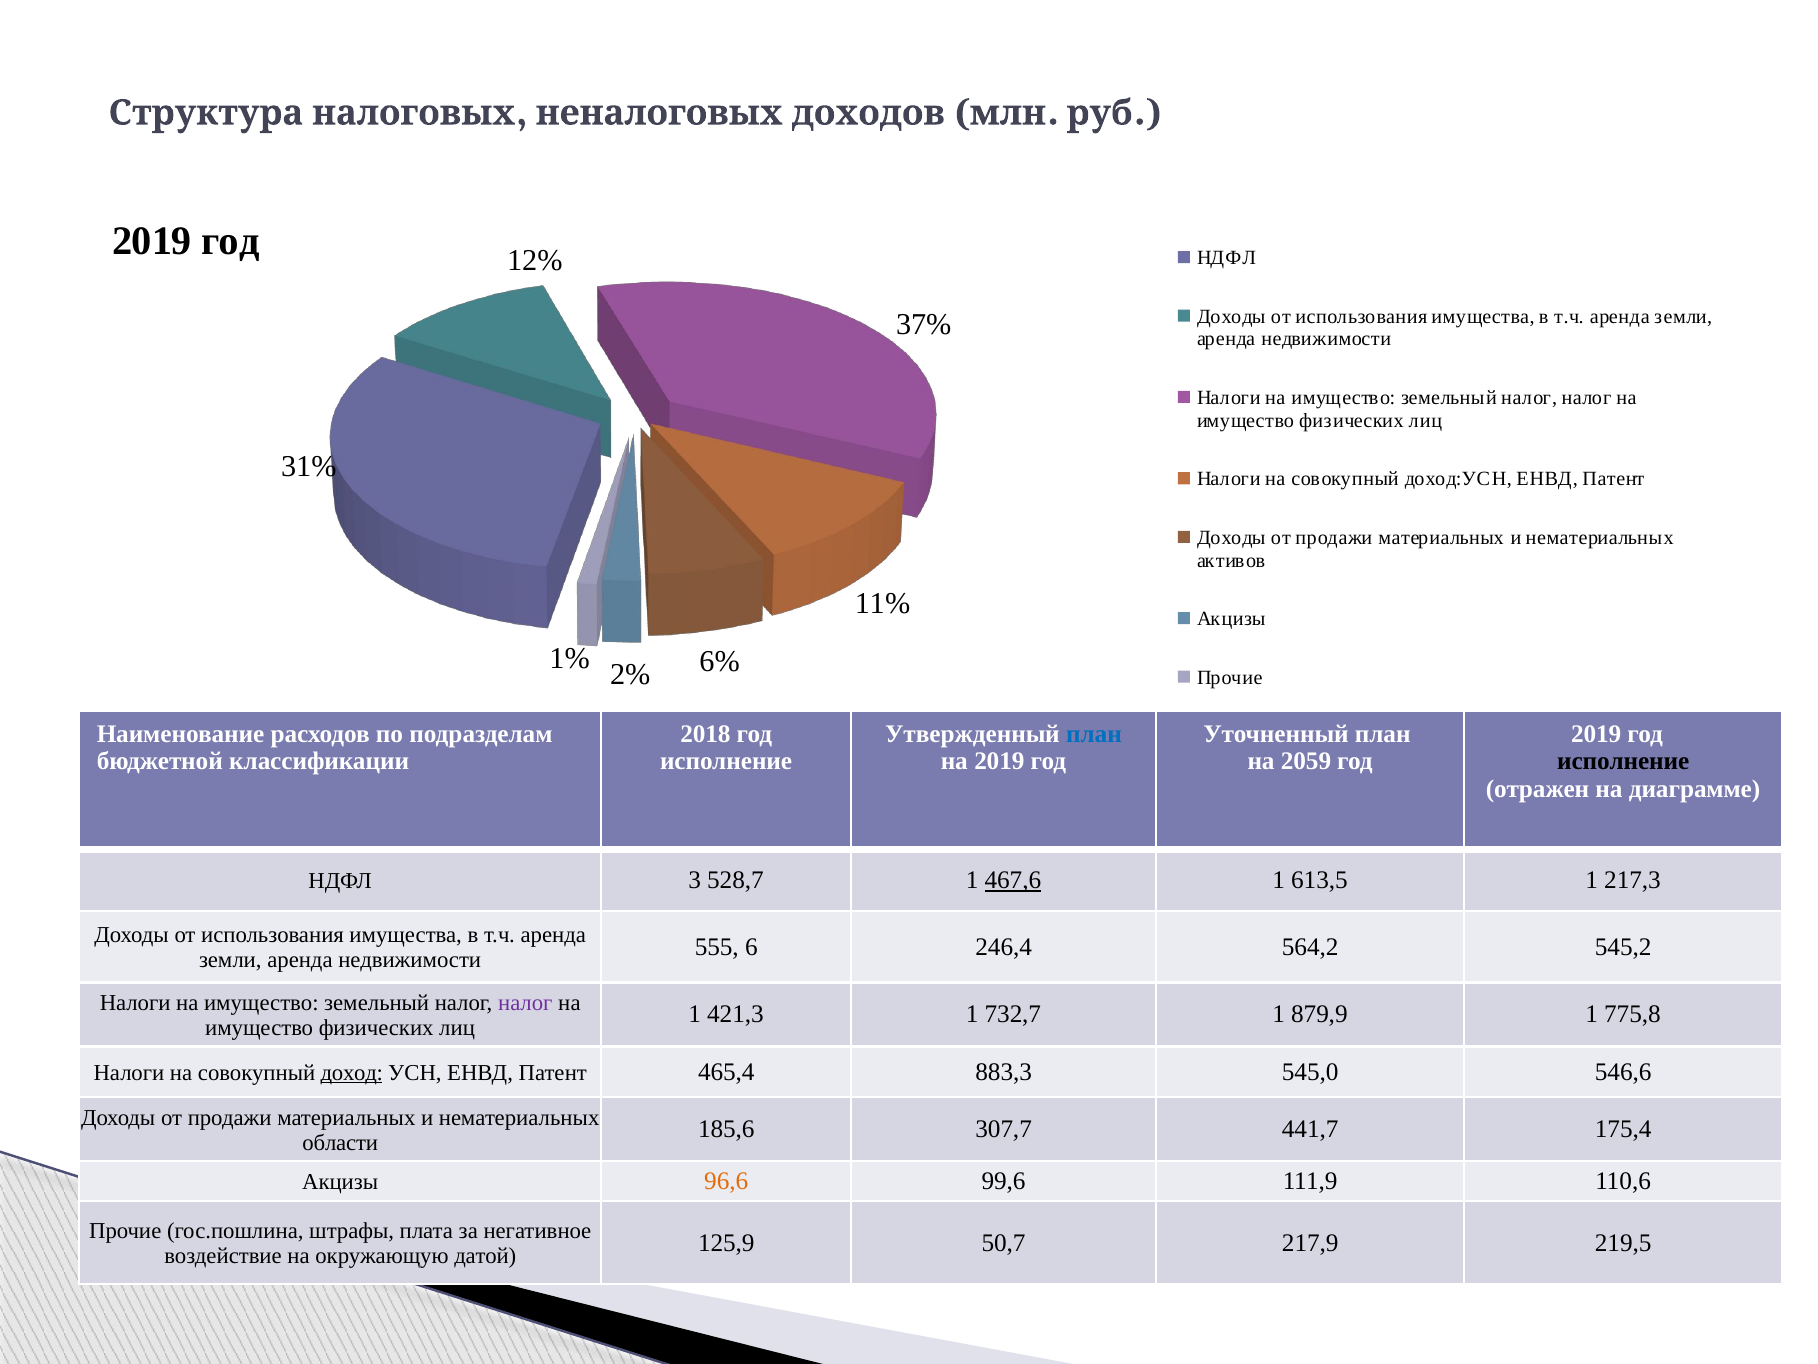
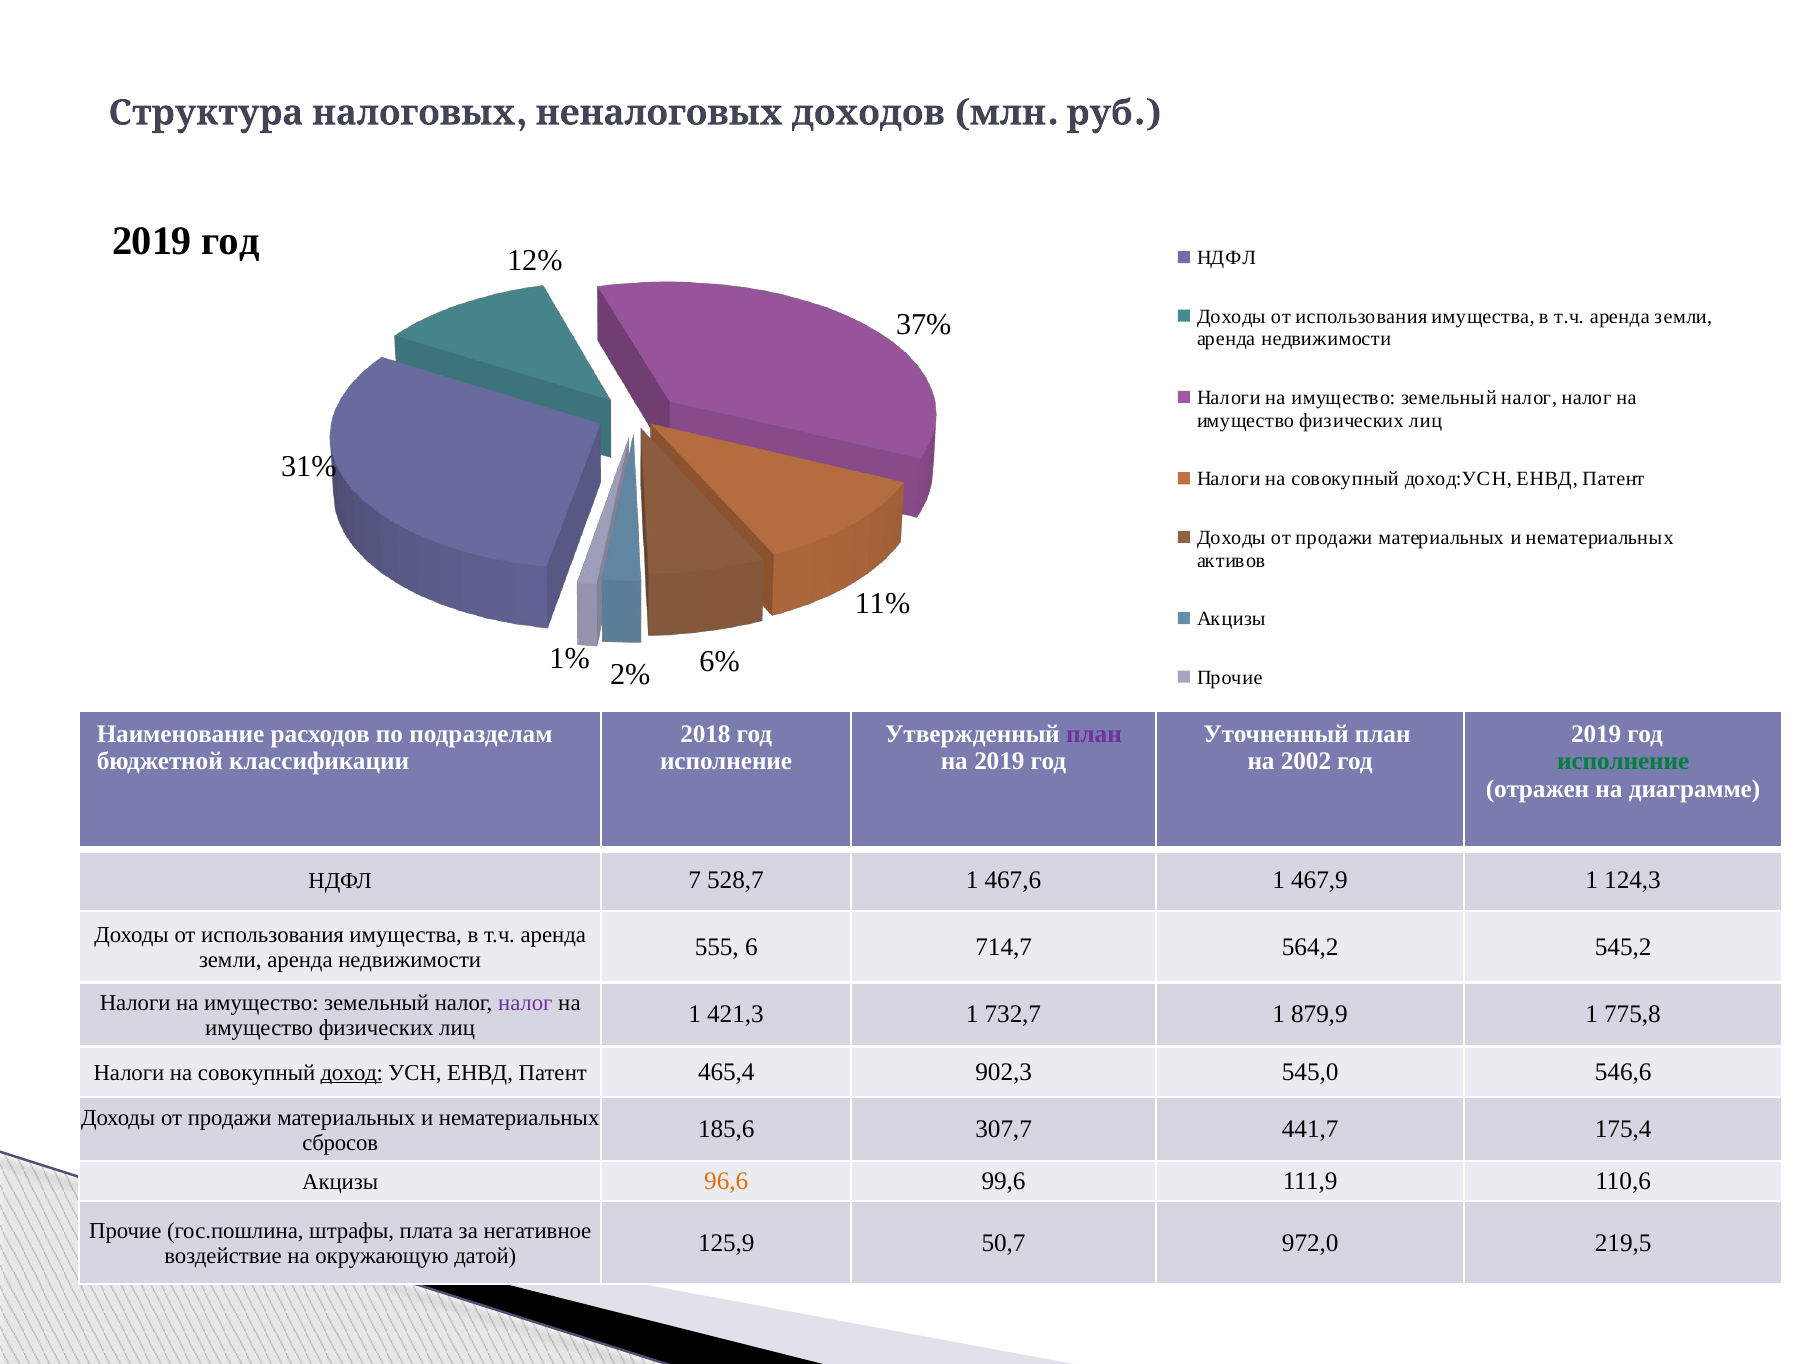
план colour: blue -> purple (1094, 734)
2059: 2059 -> 2002 (1306, 761)
исполнение colour: black -> green (1623, 761)
3: 3 -> 7 (695, 880)
467,6 underline: present -> none (1013, 880)
613,5: 613,5 -> 467,9 (1319, 880)
217,3: 217,3 -> 124,3 (1633, 880)
246,4: 246,4 -> 714,7 (1004, 947)
883,3: 883,3 -> 902,3 (1004, 1072)
области: области -> сбросов (340, 1142)
217,9: 217,9 -> 972,0 (1310, 1243)
